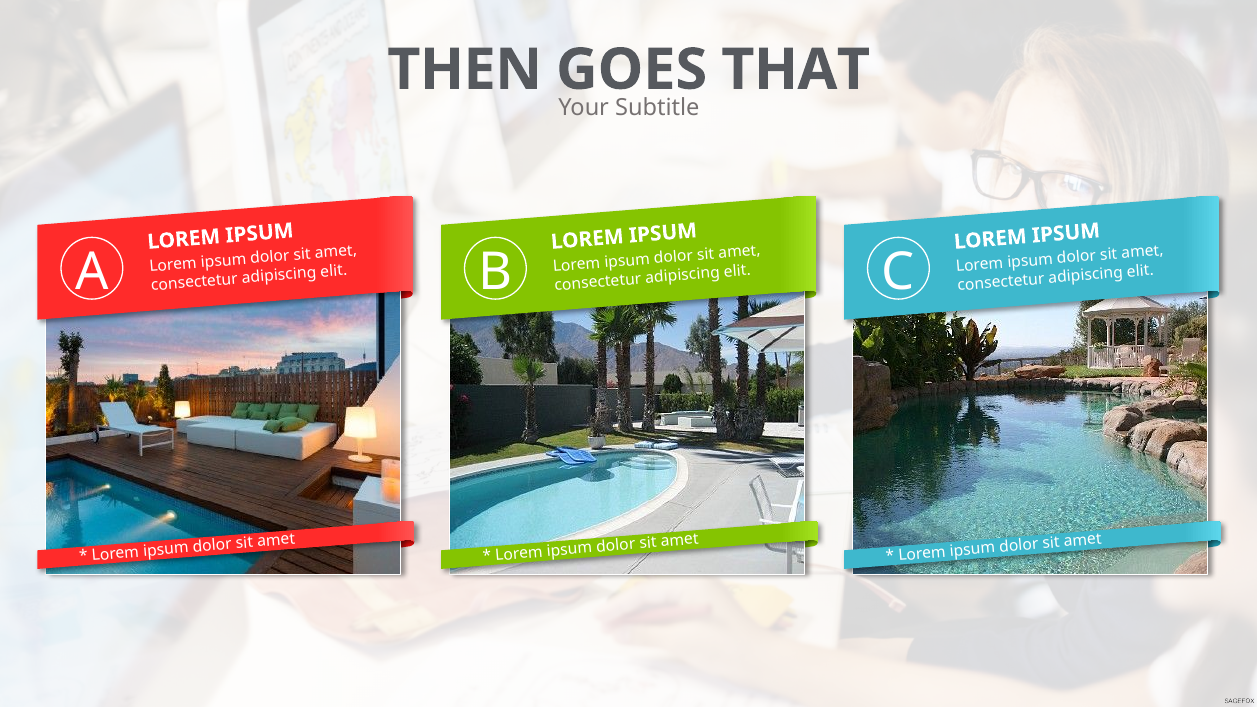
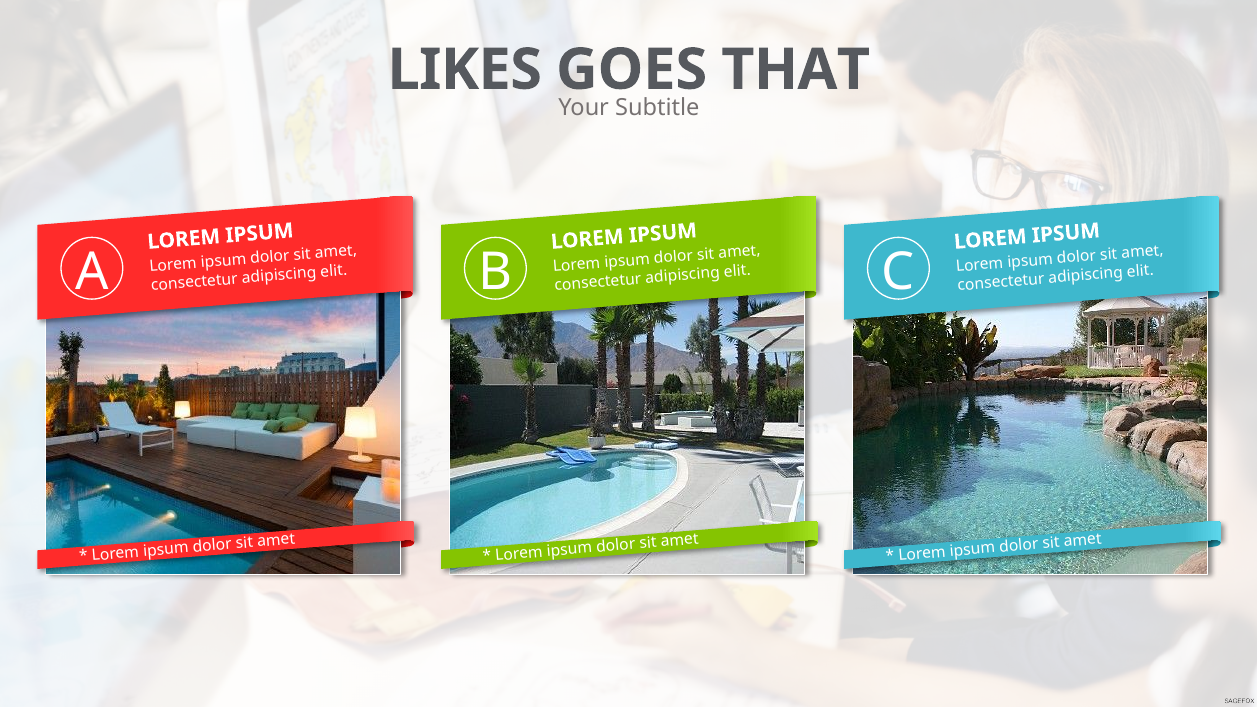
THEN: THEN -> LIKES (465, 70)
